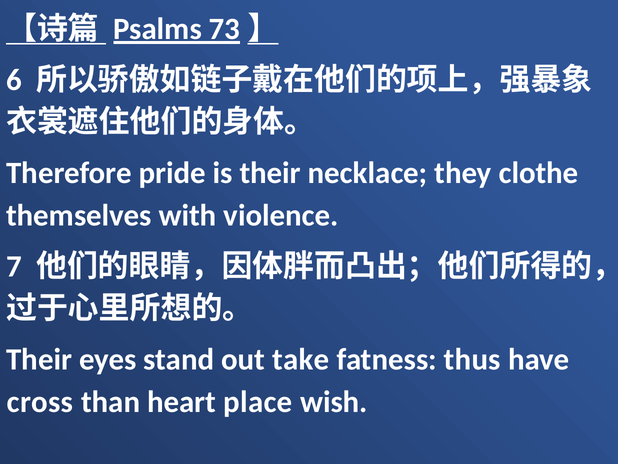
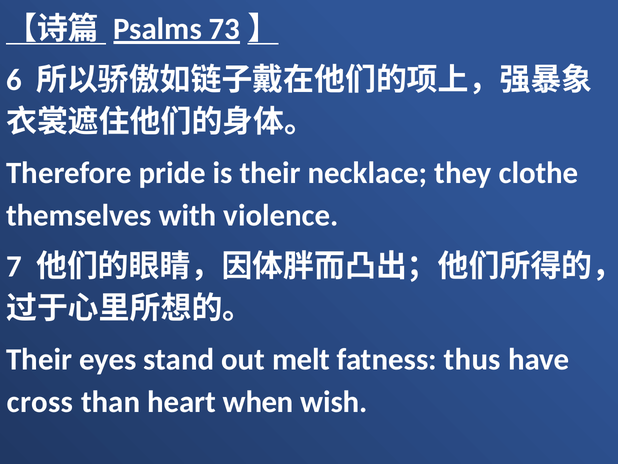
take: take -> melt (301, 359)
place: place -> when (258, 401)
